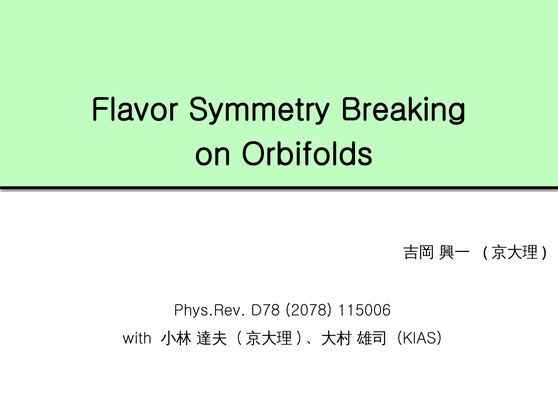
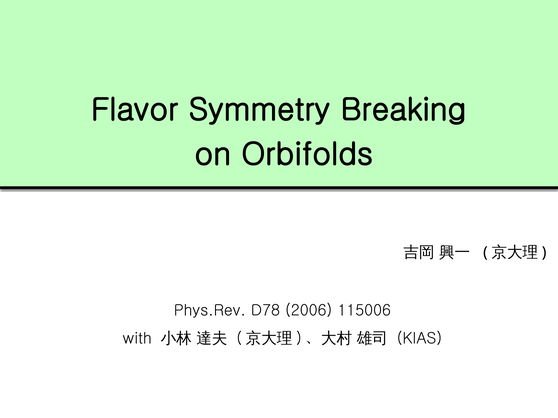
2078: 2078 -> 2006 (309, 311)
